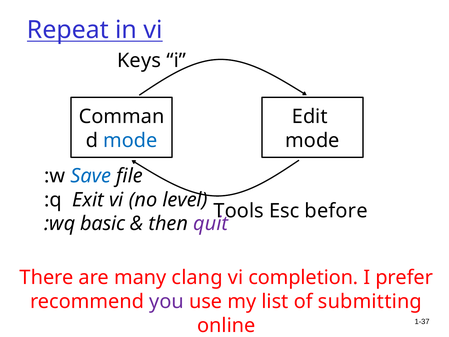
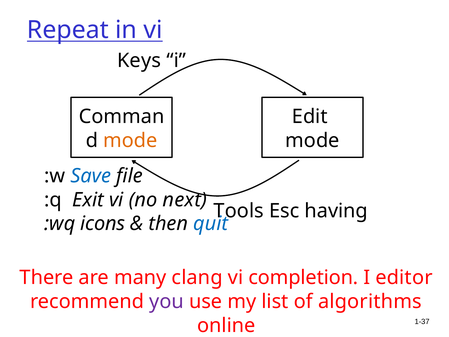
mode colour: blue -> orange (130, 141)
level: level -> next (185, 200)
before: before -> having (336, 211)
basic: basic -> icons (103, 224)
quit colour: purple -> blue (211, 224)
prefer: prefer -> editor (404, 278)
submitting: submitting -> algorithms (370, 301)
